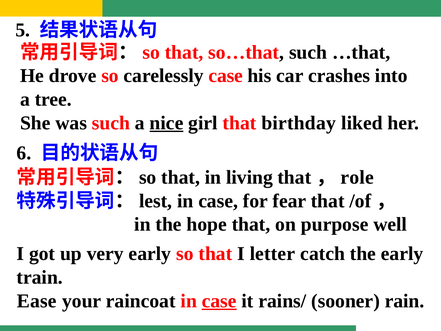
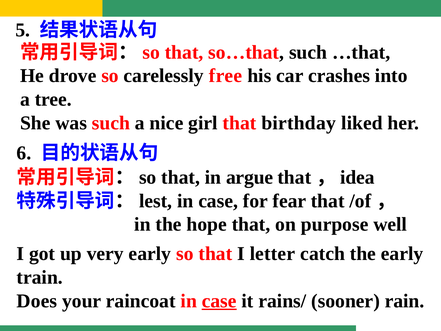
carelessly case: case -> free (226, 76)
nice underline: present -> none (167, 123)
living: living -> argue (250, 177)
role: role -> idea (357, 177)
Ease: Ease -> Does (37, 301)
